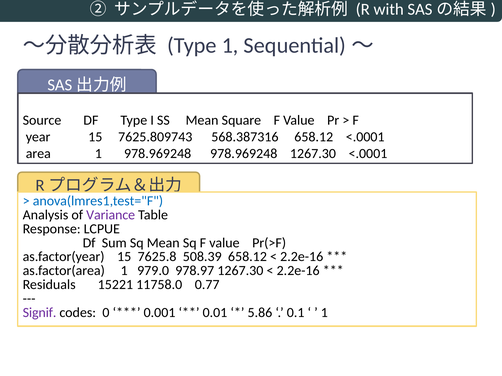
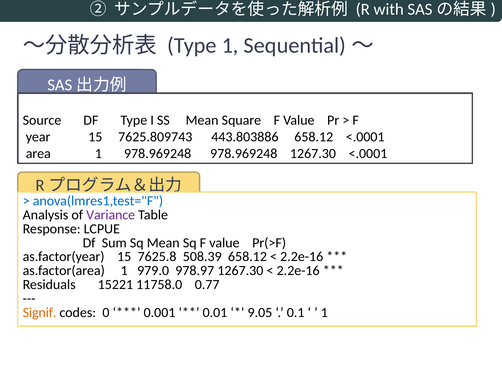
568.387316: 568.387316 -> 443.803886 (245, 137)
Signif colour: purple -> orange (40, 313)
5.86: 5.86 -> 9.05 (260, 313)
